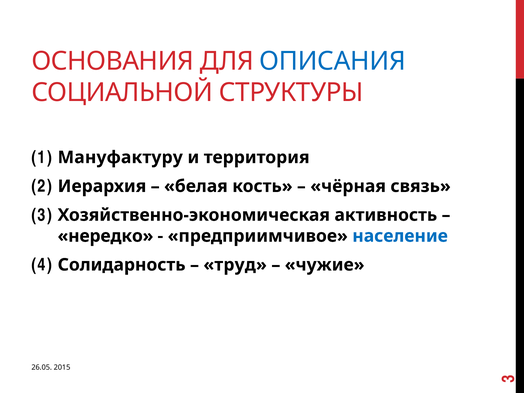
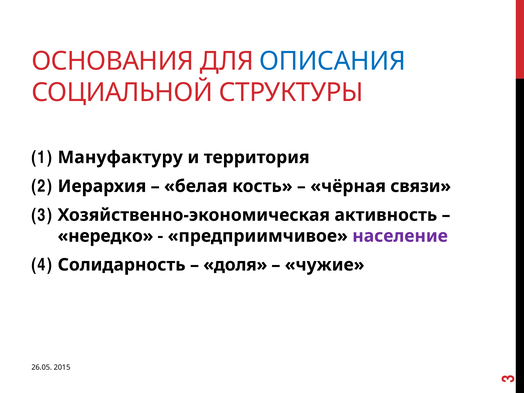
связь: связь -> связи (421, 186)
население colour: blue -> purple (400, 236)
труд: труд -> доля (235, 265)
